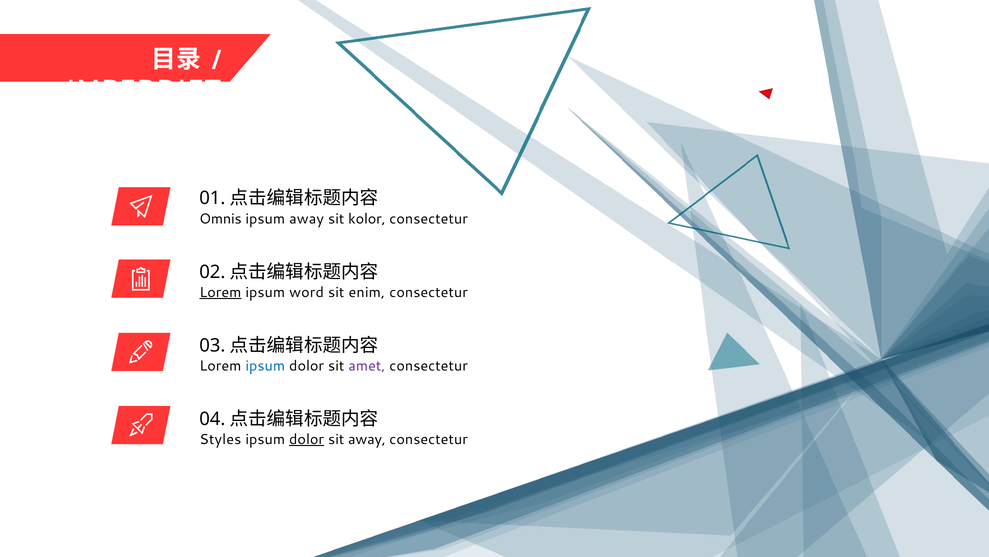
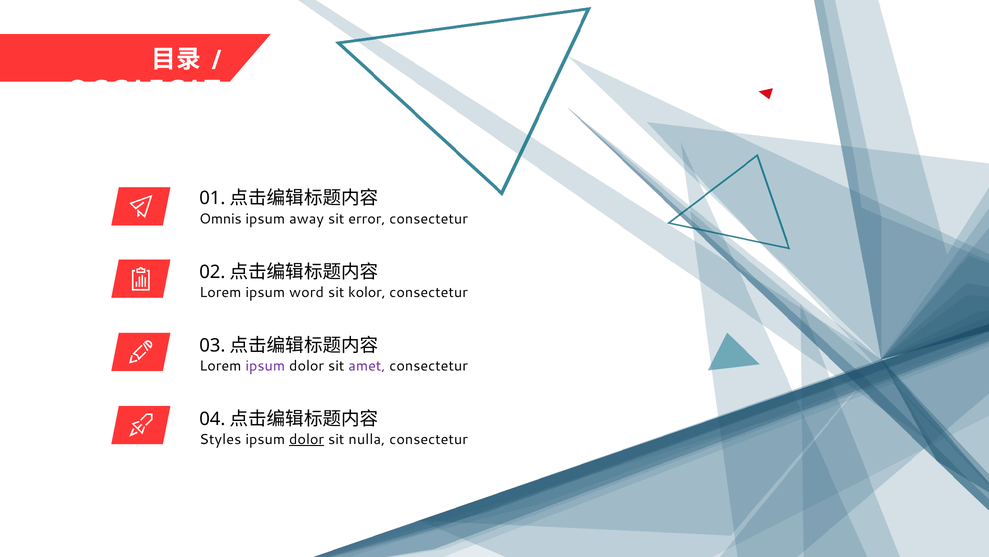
IMPERDIET: IMPERDIET -> OCCAECAT (143, 89)
kolor: kolor -> error (367, 219)
Lorem underline: present -> none (220, 292)
enim: enim -> kolor (367, 292)
ipsum colour: blue -> purple (265, 365)
sit away: away -> nulla (367, 439)
